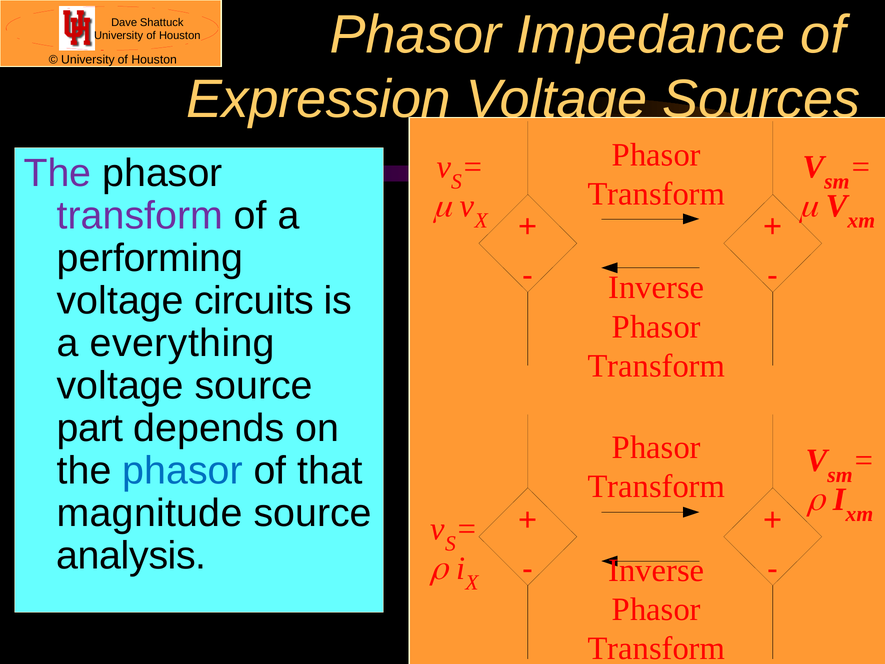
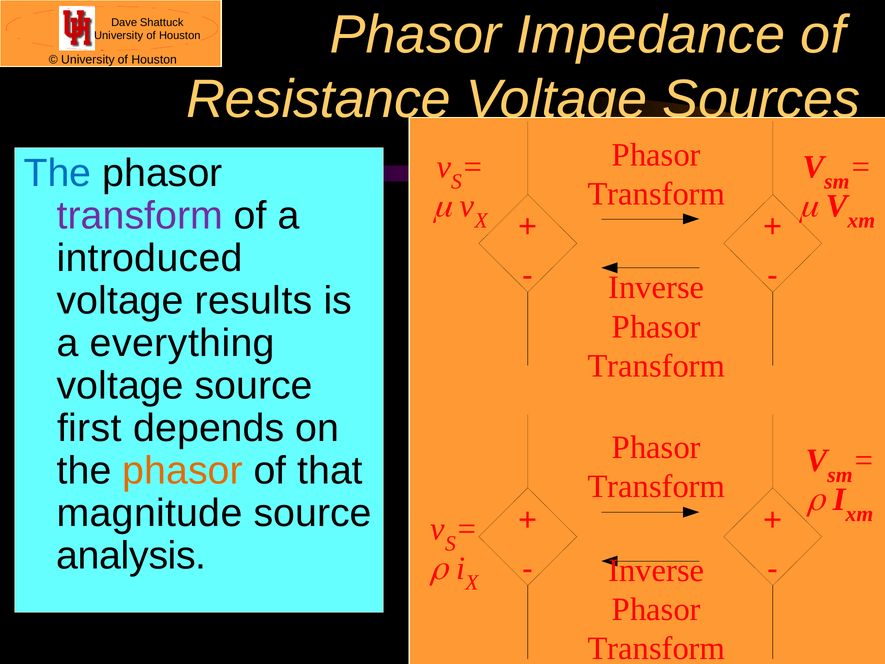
Expression: Expression -> Resistance (319, 100)
The colour: purple -> blue (58, 173)
performing: performing -> introduced (150, 258)
circuits: circuits -> results (254, 300)
part: part -> first (89, 428)
phasor colour: blue -> orange (183, 471)
